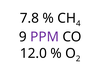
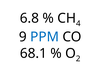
7.8: 7.8 -> 6.8 (29, 18)
PPM colour: purple -> blue (45, 37)
12.0: 12.0 -> 68.1 (33, 53)
